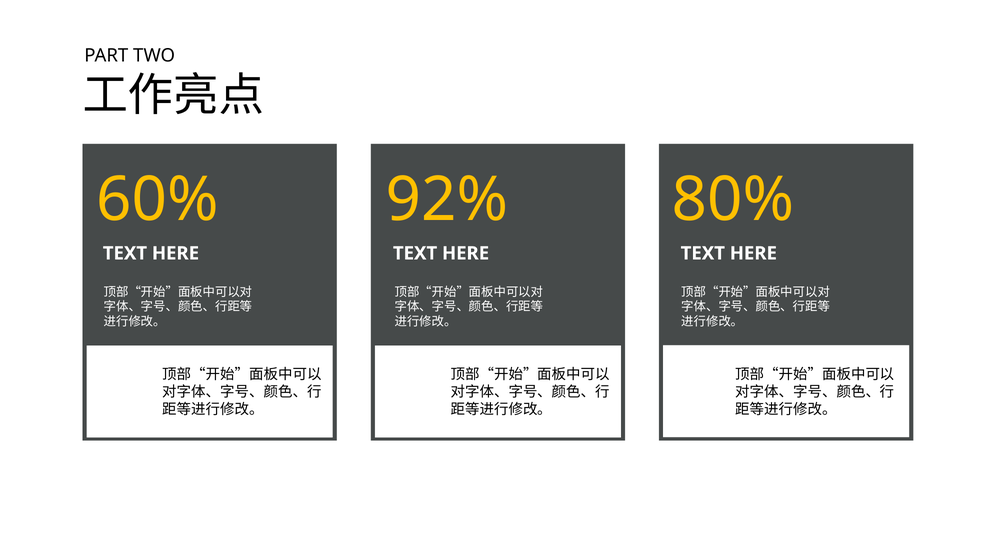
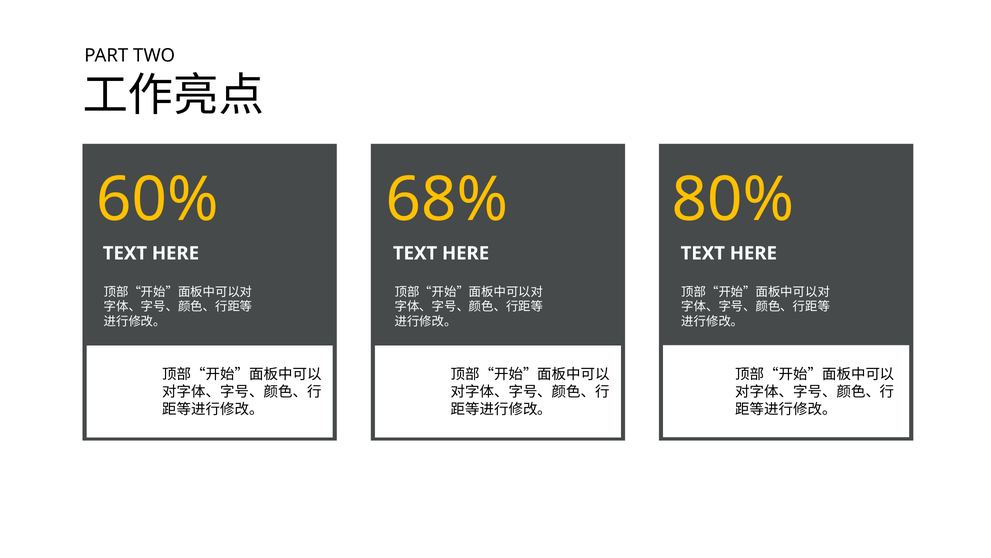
92%: 92% -> 68% (447, 200)
